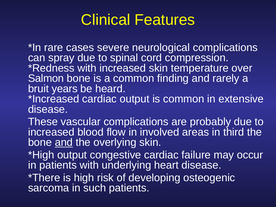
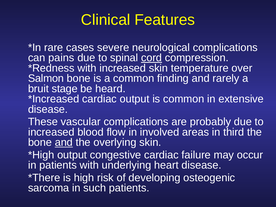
spray: spray -> pains (61, 58)
cord underline: none -> present (152, 58)
years: years -> stage (65, 89)
